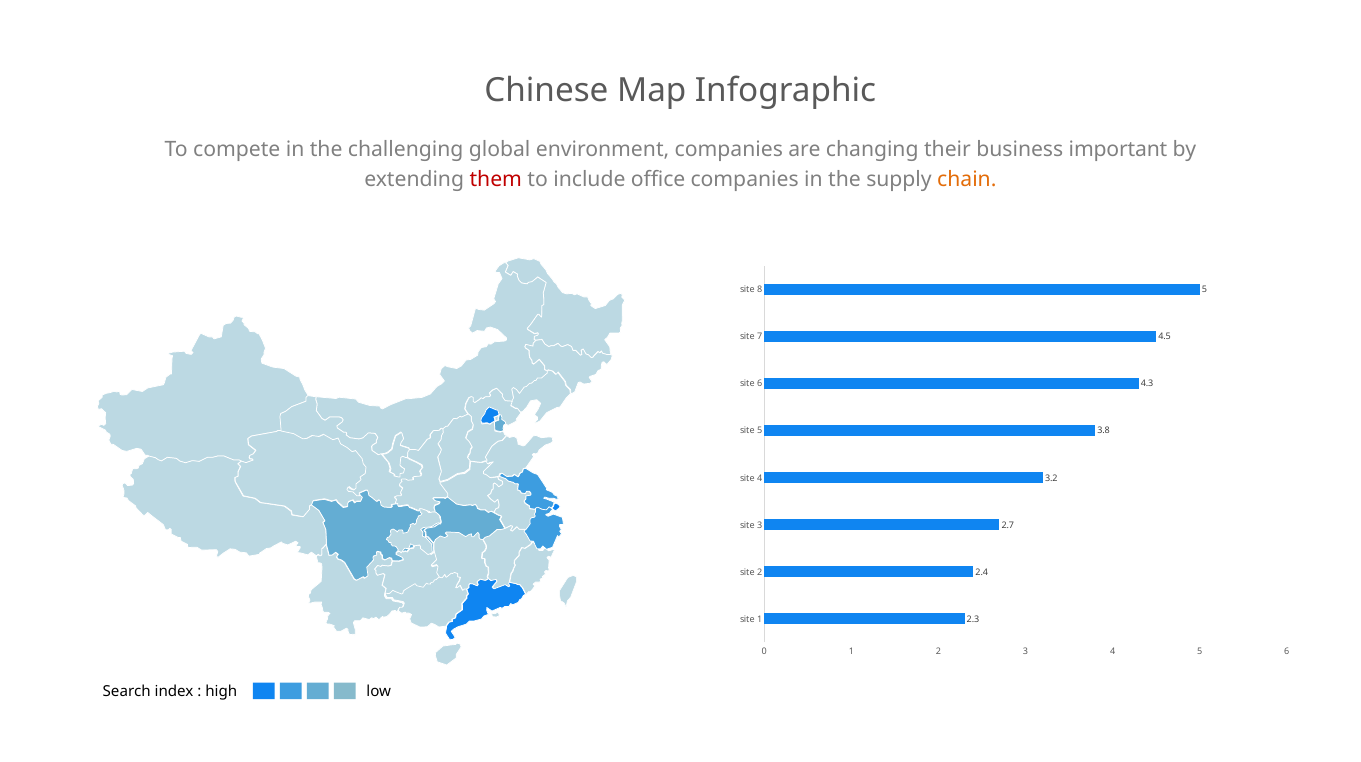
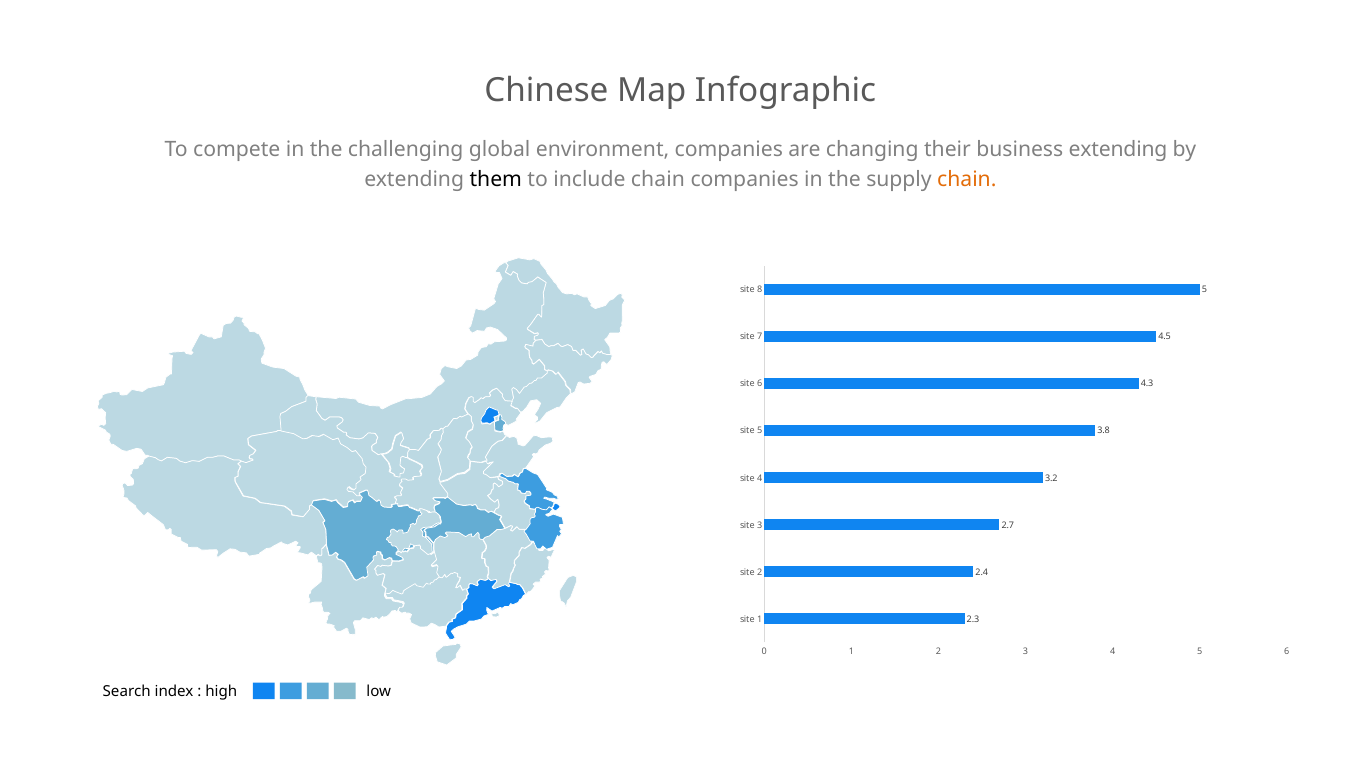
business important: important -> extending (1118, 149)
them colour: red -> black (496, 180)
include office: office -> chain (658, 180)
